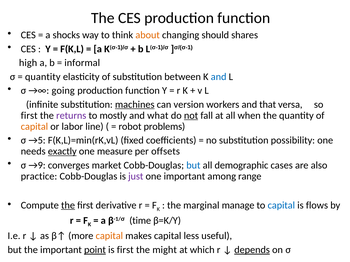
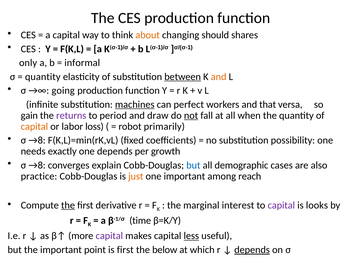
a shocks: shocks -> capital (66, 35)
high: high -> only (28, 63)
between underline: none -> present (183, 77)
and colour: blue -> orange (219, 77)
version: version -> perfect (189, 105)
first: first -> gain (29, 116)
mostly: mostly -> period (113, 116)
what: what -> draw (158, 116)
line: line -> loss (94, 127)
problems: problems -> primarily (164, 127)
→5: →5 -> →8 (37, 141)
exactly underline: present -> none (62, 152)
one measure: measure -> depends (115, 152)
offsets: offsets -> growth (166, 152)
→9: →9 -> →8 (37, 165)
market: market -> explain (107, 165)
just colour: purple -> orange (136, 177)
range: range -> reach (250, 177)
manage: manage -> interest (238, 206)
capital colour: blue -> purple (281, 206)
flows: flows -> looks (317, 206)
capital colour: orange -> purple (109, 236)
less underline: none -> present (191, 236)
point underline: present -> none (95, 250)
might: might -> below (165, 250)
